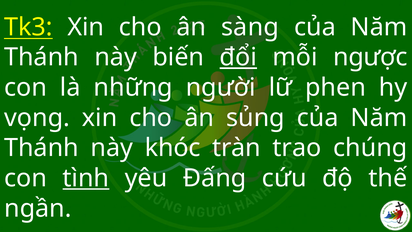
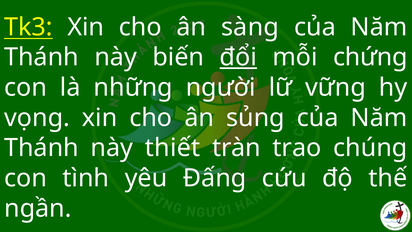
ngược: ngược -> chứng (370, 57)
phen: phen -> vững (336, 87)
khóc: khóc -> thiết (173, 148)
tình underline: present -> none (86, 178)
